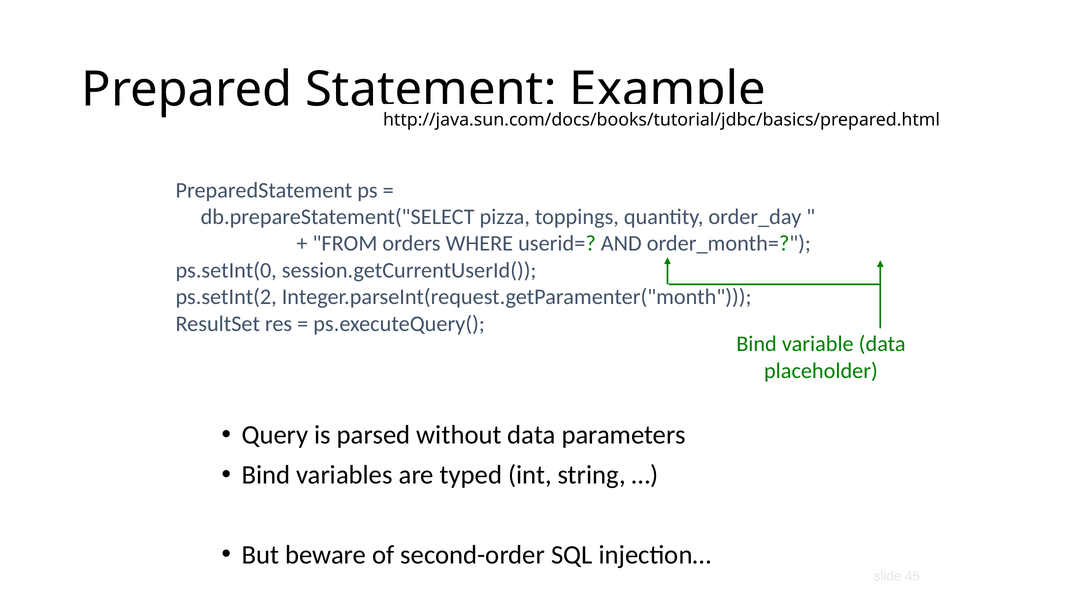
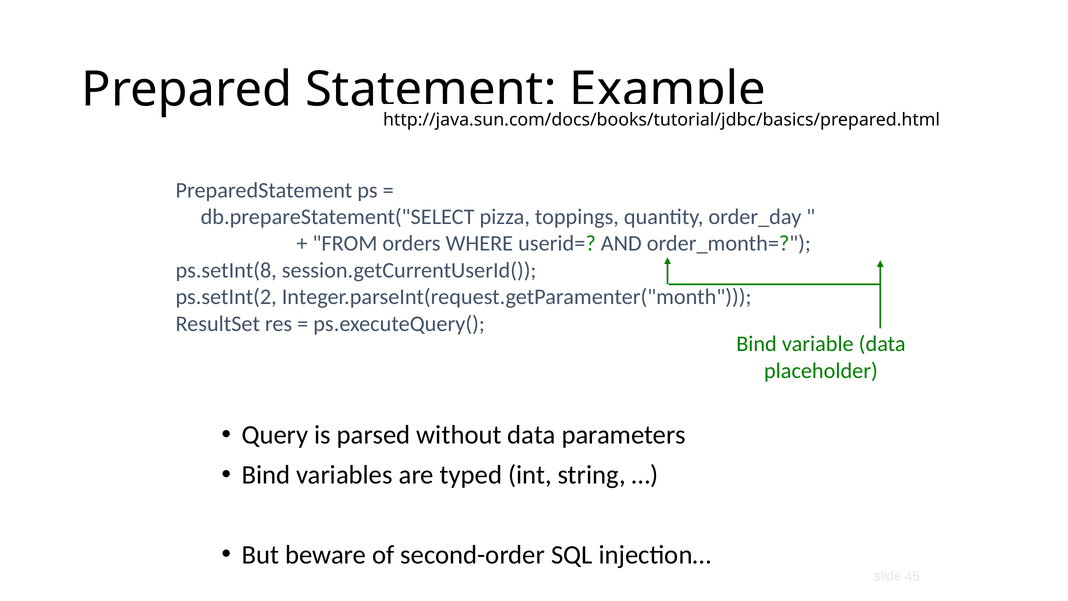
ps.setInt(0: ps.setInt(0 -> ps.setInt(8 (226, 270)
